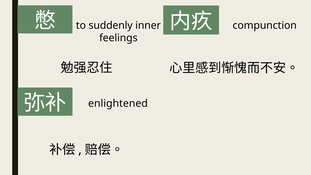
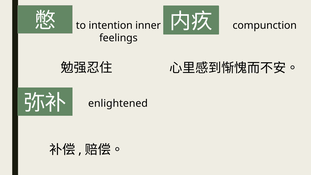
suddenly: suddenly -> intention (111, 25)
